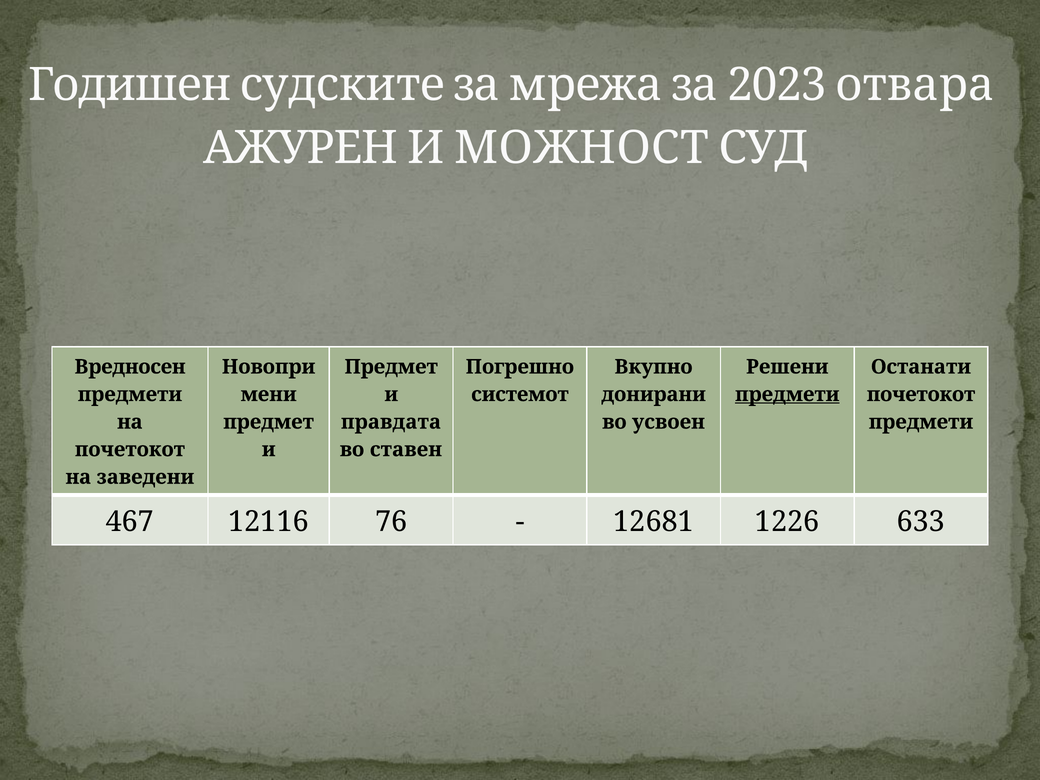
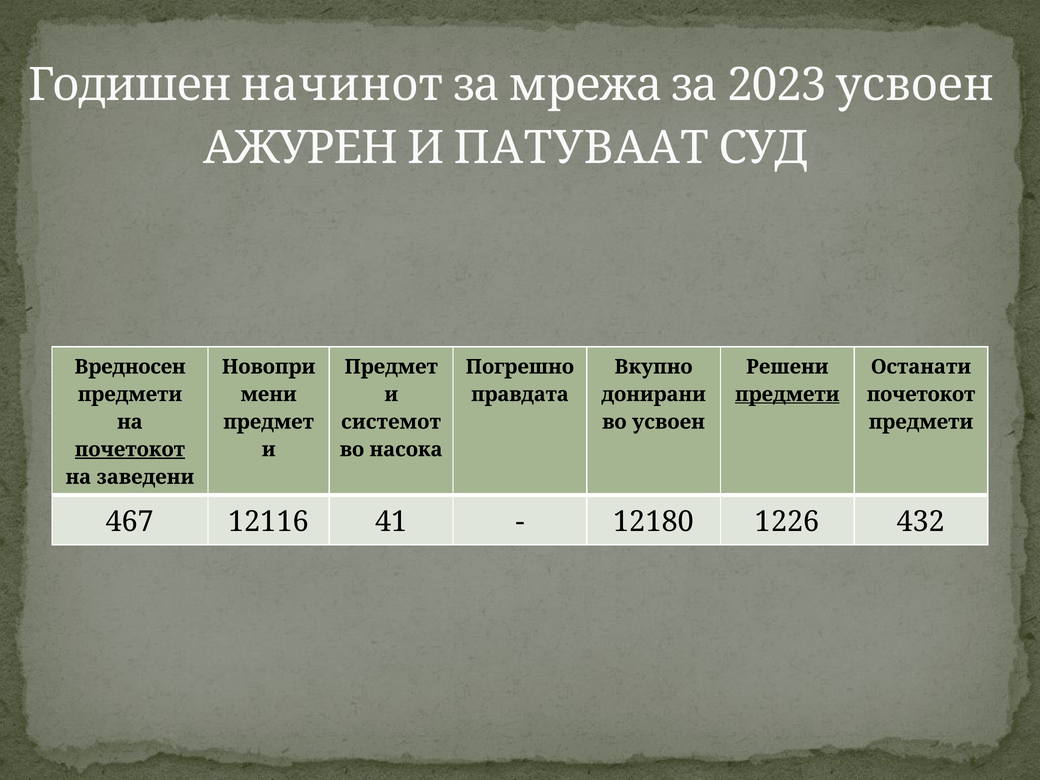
судските: судските -> начинот (342, 85)
2023 отвара: отвара -> усвоен (915, 85)
МОЖНОСТ: МОЖНОСТ -> ПАТУВААТ (582, 148)
системот: системот -> правдата (520, 394)
правдата: правдата -> системот (391, 422)
почетокот underline: none -> present (130, 450)
ставен: ставен -> насока (406, 450)
76: 76 -> 41 (391, 522)
12681: 12681 -> 12180 (654, 522)
633: 633 -> 432 (921, 522)
